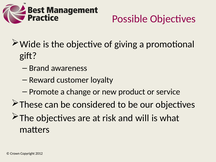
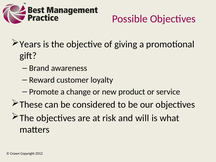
Wide: Wide -> Years (30, 44)
